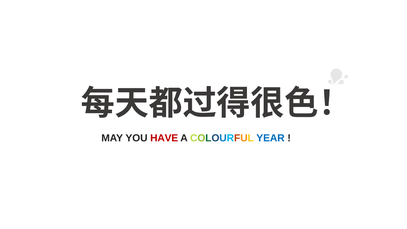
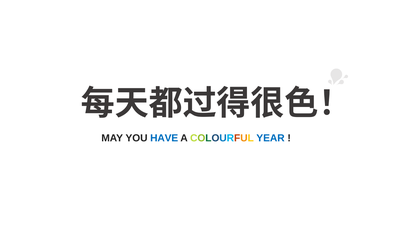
HAVE colour: red -> blue (164, 138)
